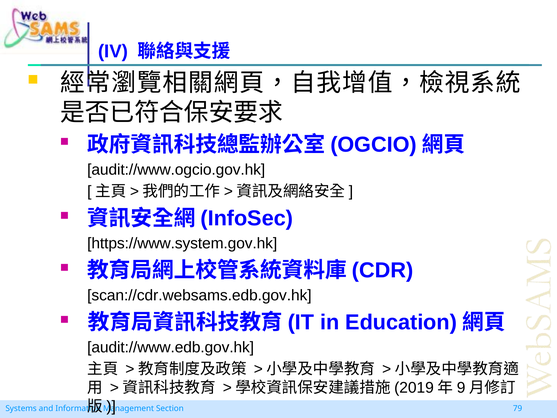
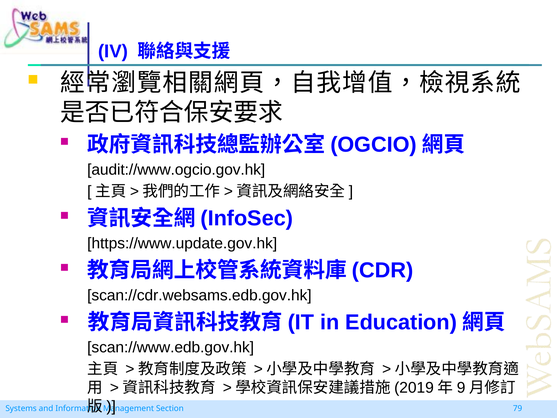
https://www.system.gov.hk: https://www.system.gov.hk -> https://www.update.gov.hk (182, 243)
audit://www.edb.gov.hk: audit://www.edb.gov.hk -> scan://www.edb.gov.hk (171, 347)
